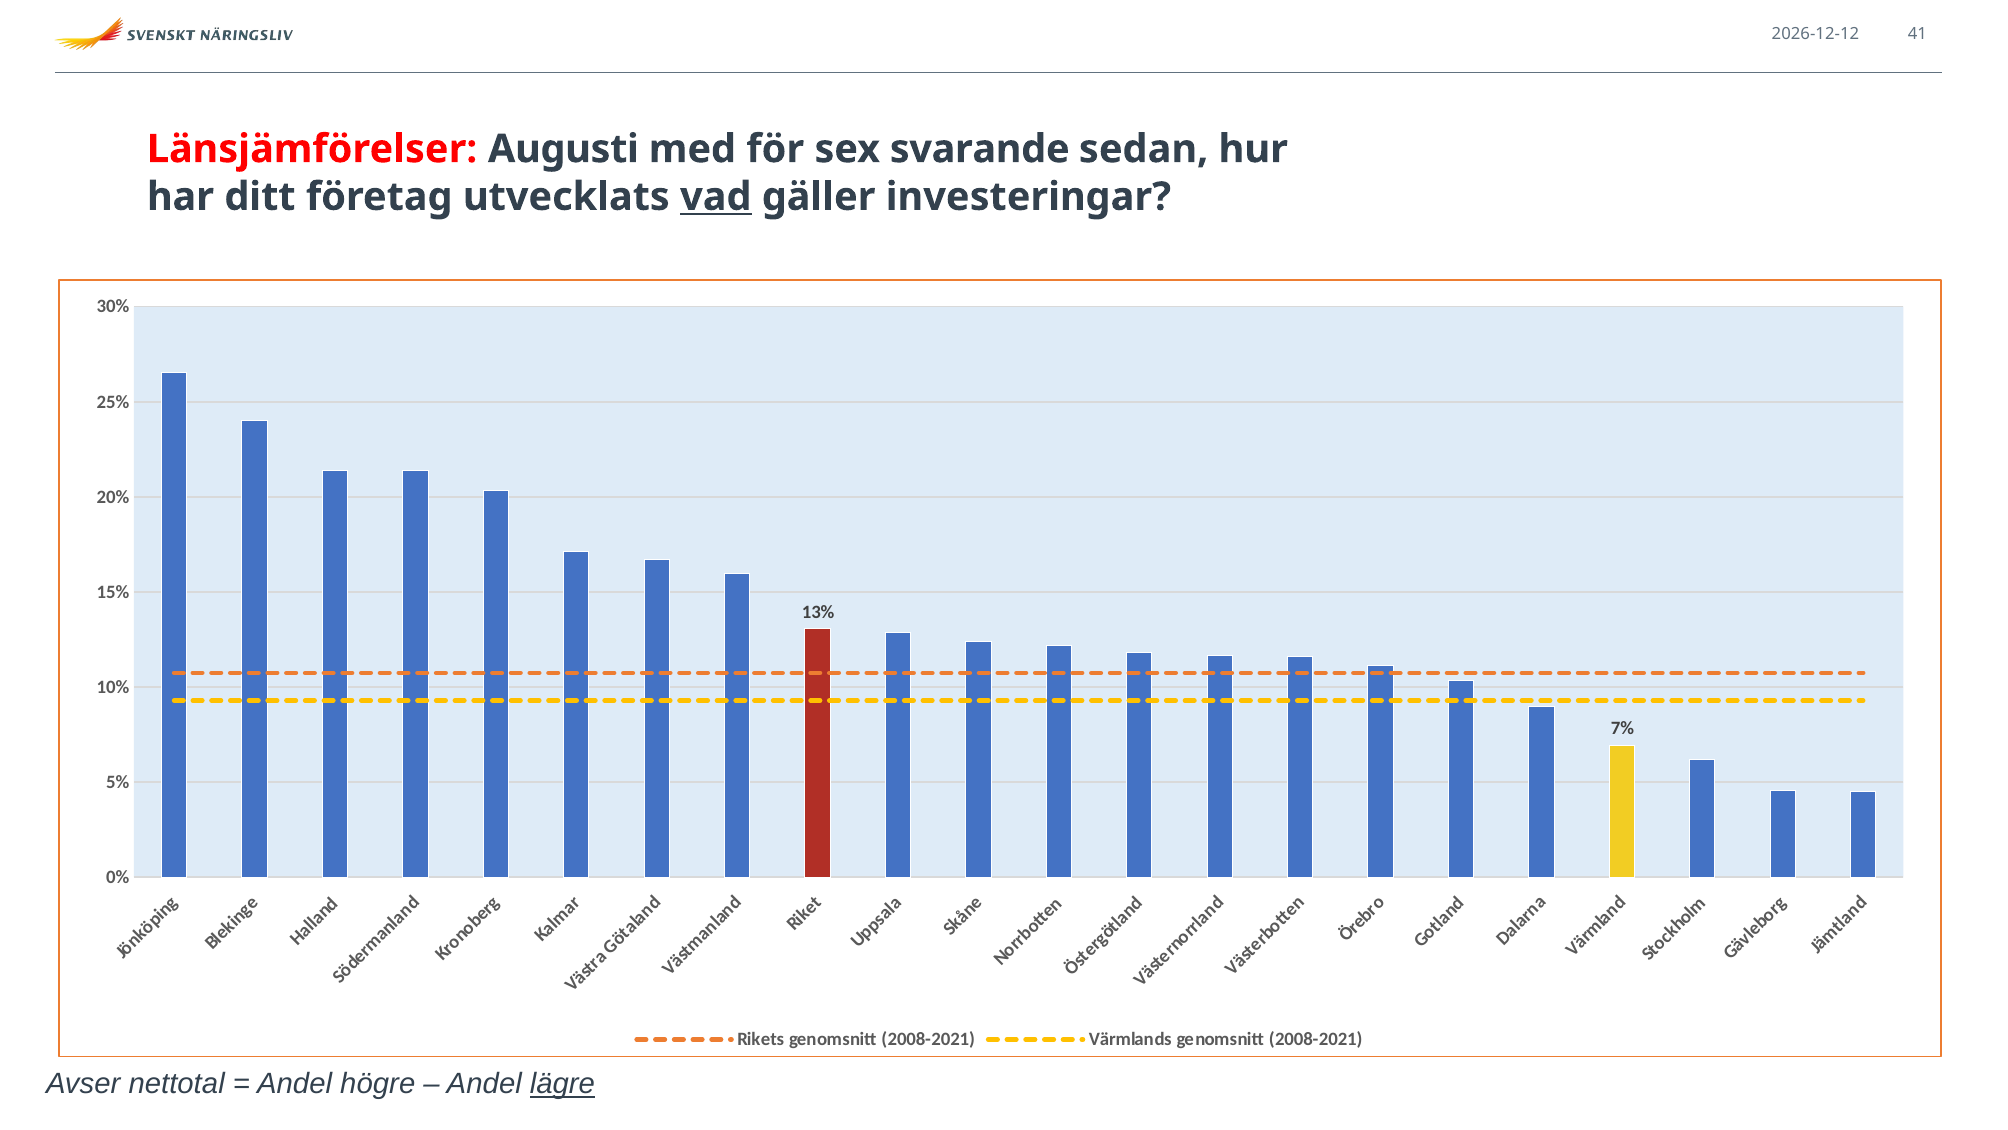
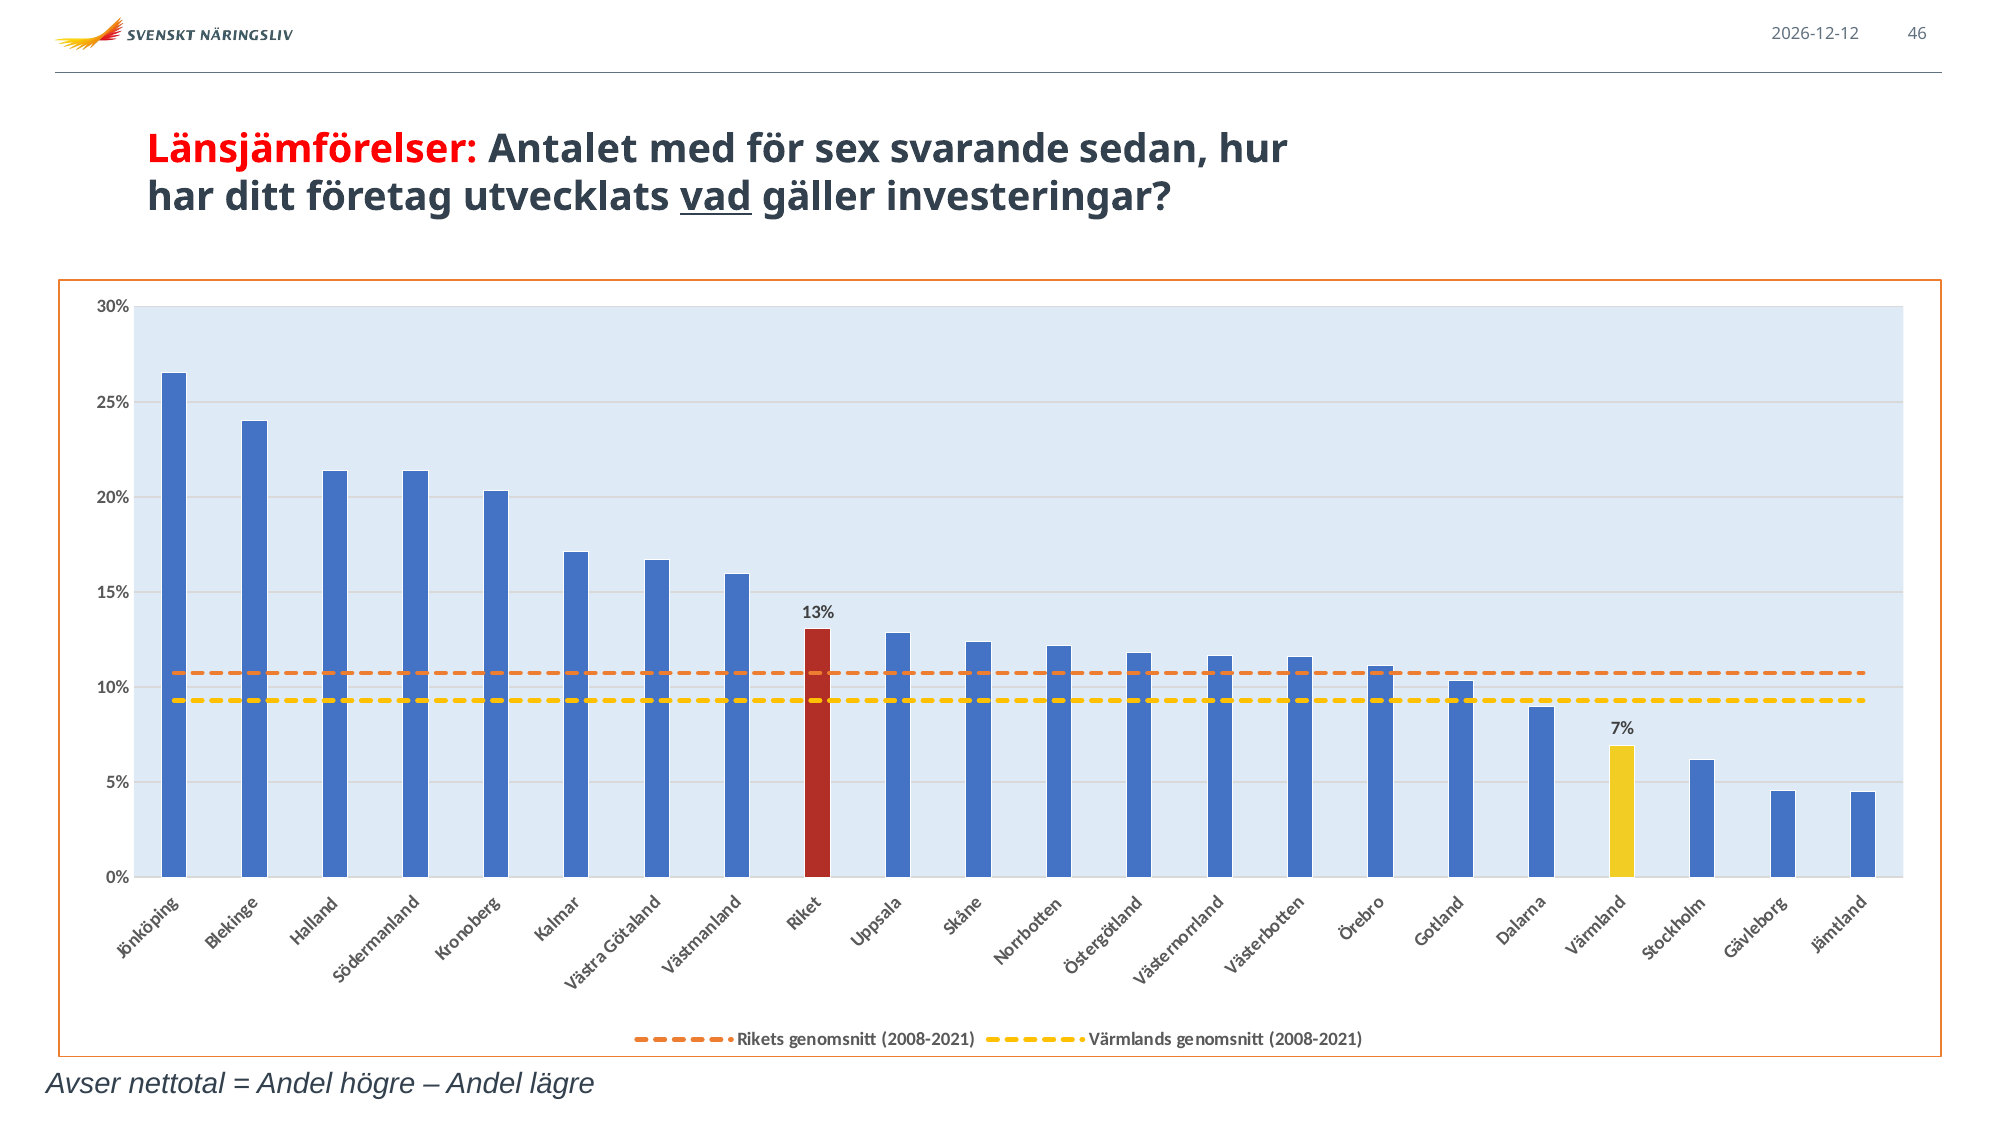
41: 41 -> 46 (1917, 34)
Augusti: Augusti -> Antalet (563, 149)
lägre underline: present -> none (562, 1084)
